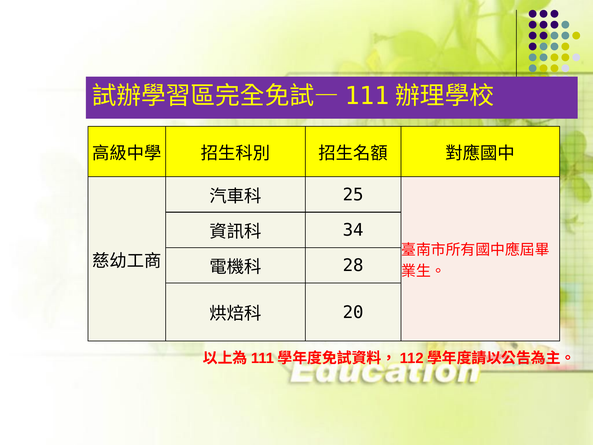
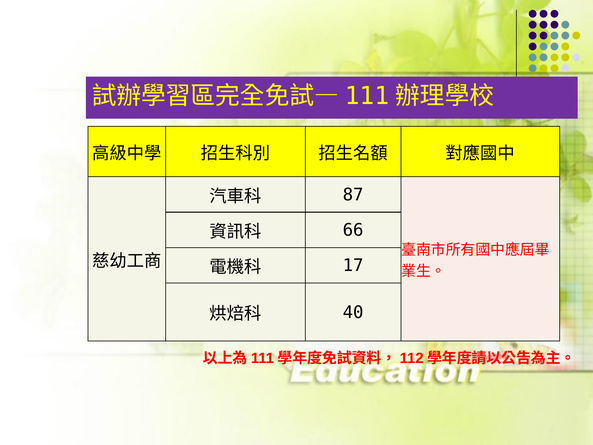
25: 25 -> 87 (353, 195)
34: 34 -> 66 (353, 230)
28: 28 -> 17 (353, 265)
20: 20 -> 40 (353, 312)
